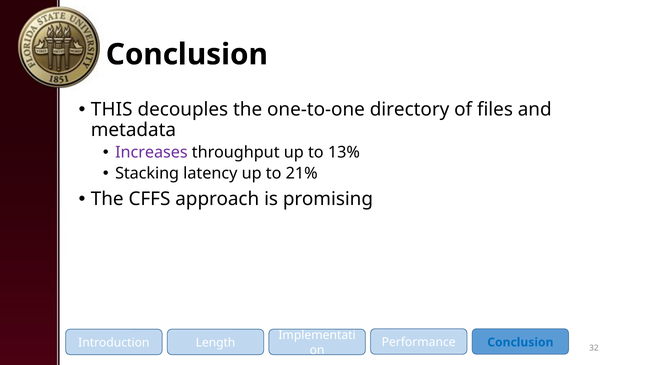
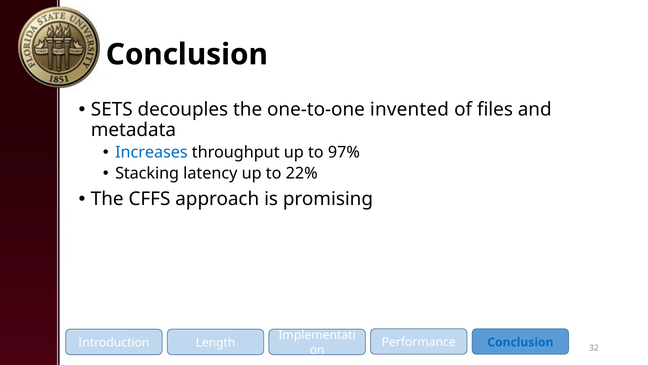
THIS: THIS -> SETS (112, 110)
directory: directory -> invented (409, 110)
Increases colour: purple -> blue (151, 152)
13%: 13% -> 97% (344, 152)
21%: 21% -> 22% (302, 173)
